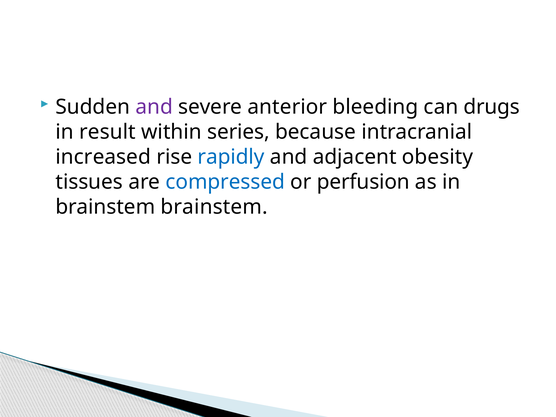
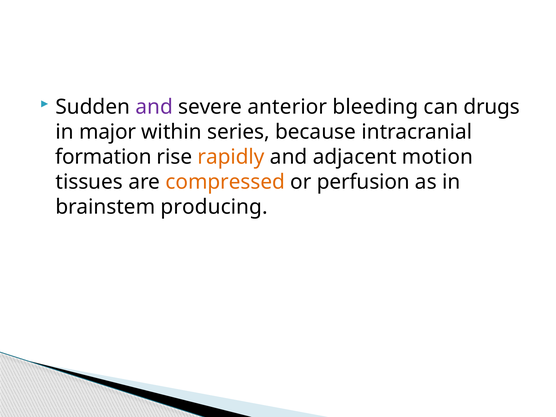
result: result -> major (108, 132)
increased: increased -> formation (103, 157)
rapidly colour: blue -> orange (231, 157)
obesity: obesity -> motion (438, 157)
compressed colour: blue -> orange (225, 182)
brainstem brainstem: brainstem -> producing (214, 207)
